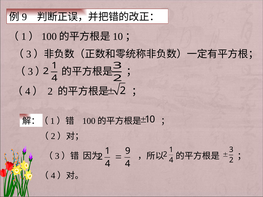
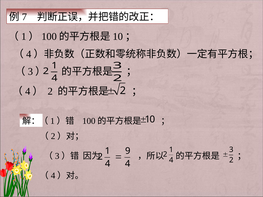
9: 9 -> 7 (24, 17)
3: 3 -> 4 (29, 54)
